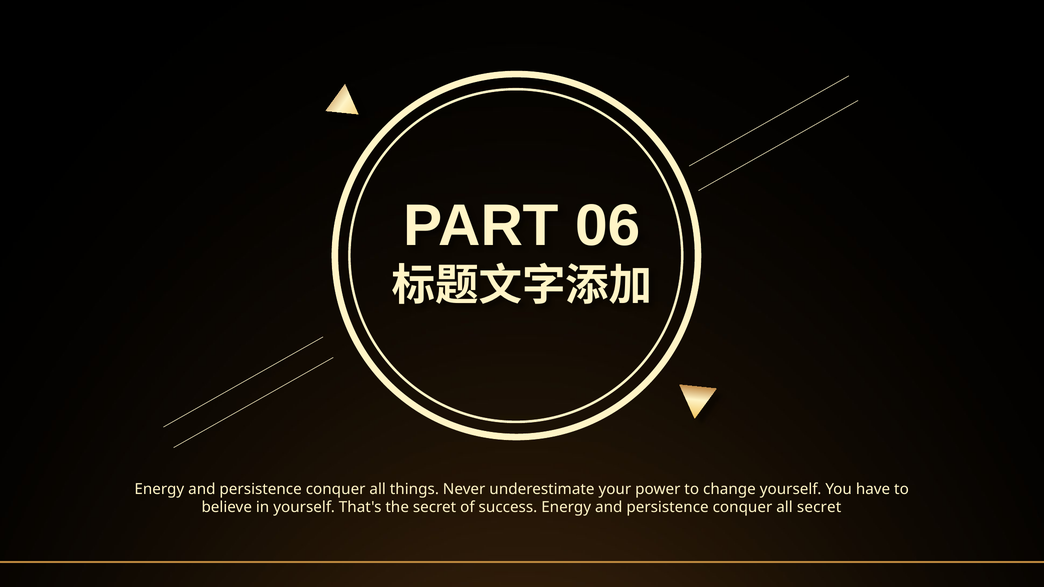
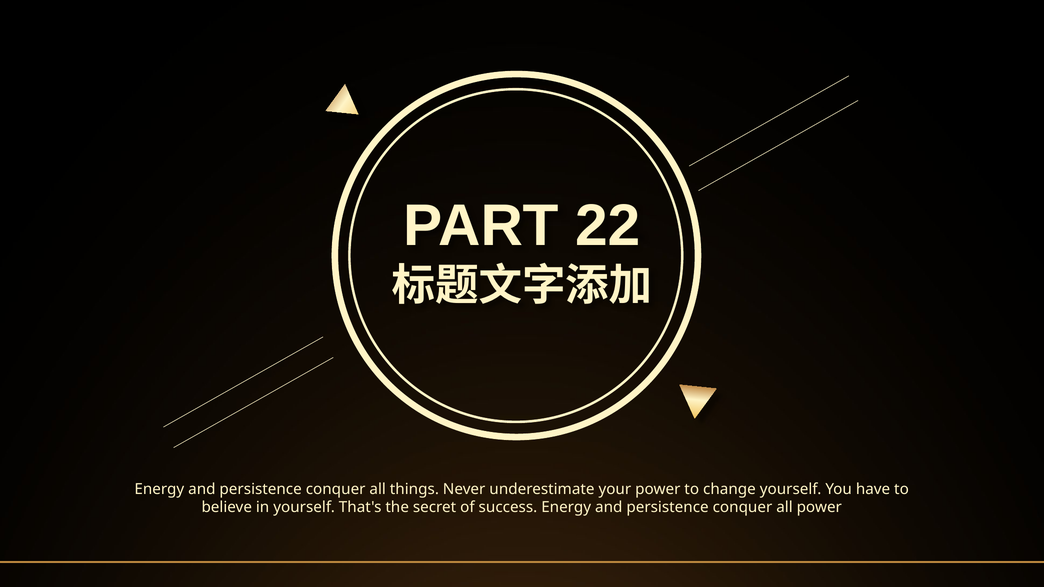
06: 06 -> 22 (608, 226)
all secret: secret -> power (819, 508)
